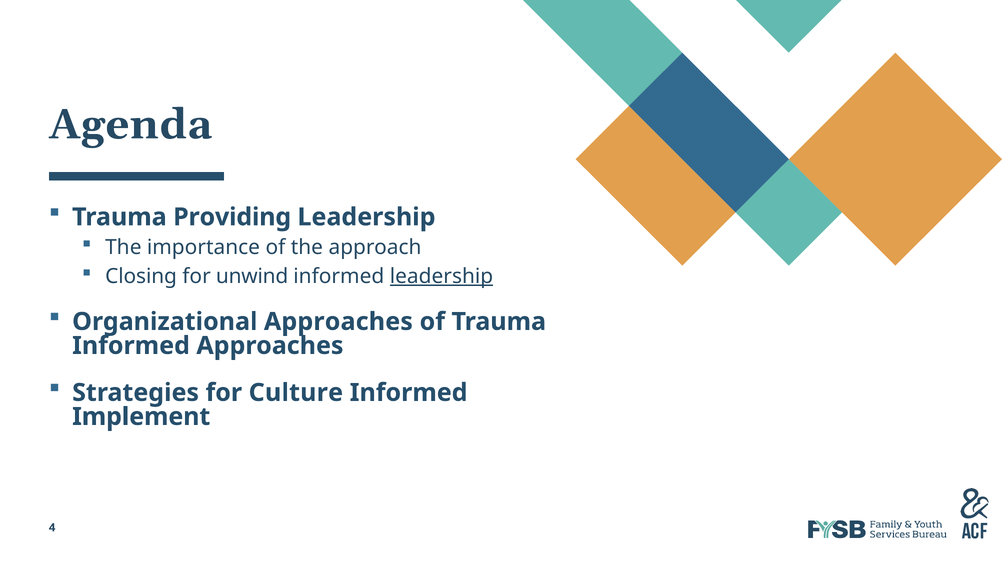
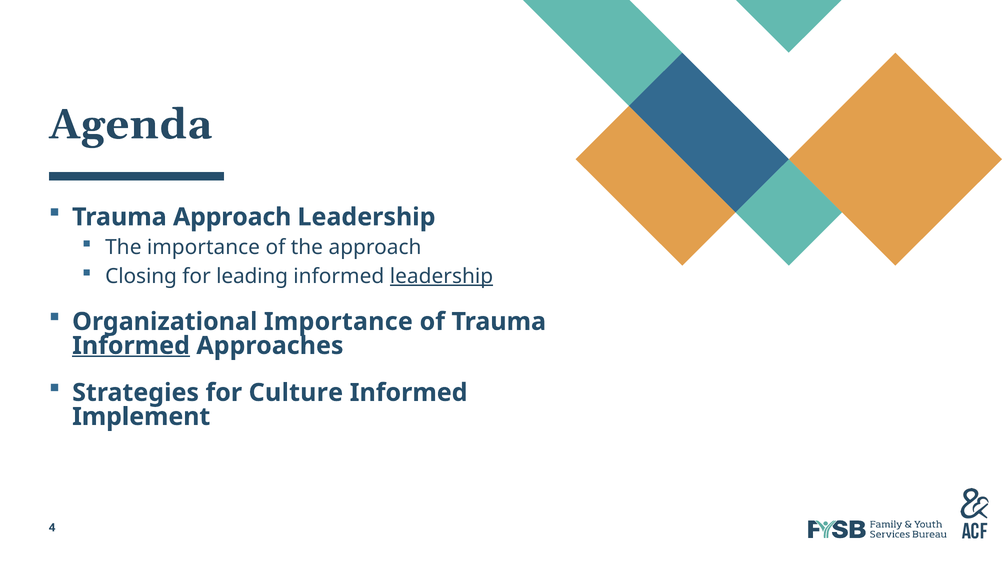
Trauma Providing: Providing -> Approach (232, 217)
unwind: unwind -> leading (252, 277)
Organizational Approaches: Approaches -> Importance (338, 322)
Informed underline: none -> present (131, 346)
